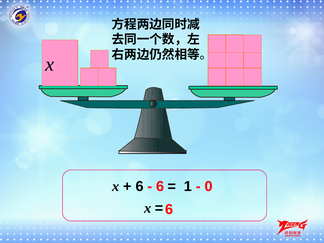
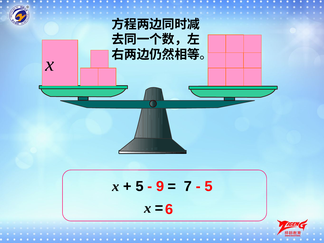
6: 6 -> 9 (160, 186)
0: 0 -> 5 (209, 186)
6: 6 -> 5 (140, 186)
1: 1 -> 7 (188, 186)
